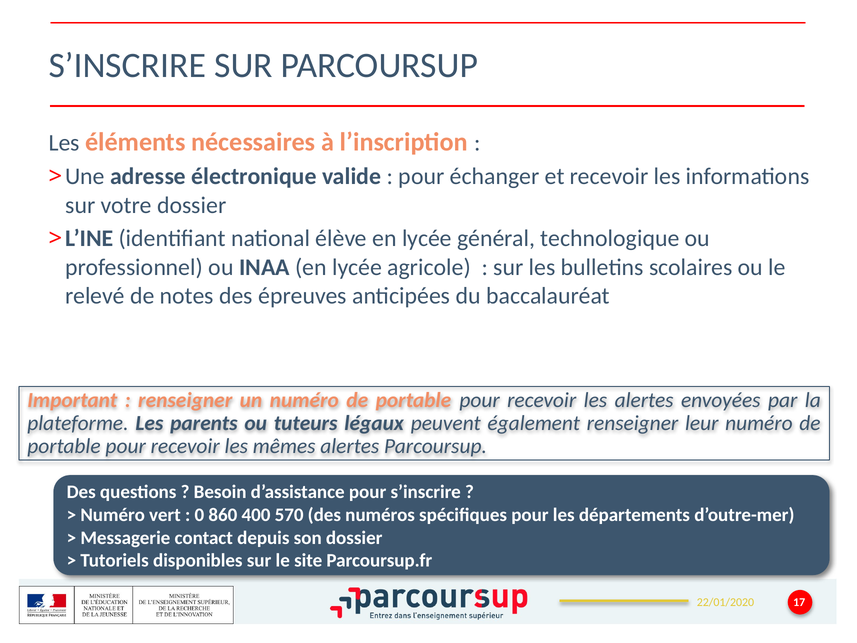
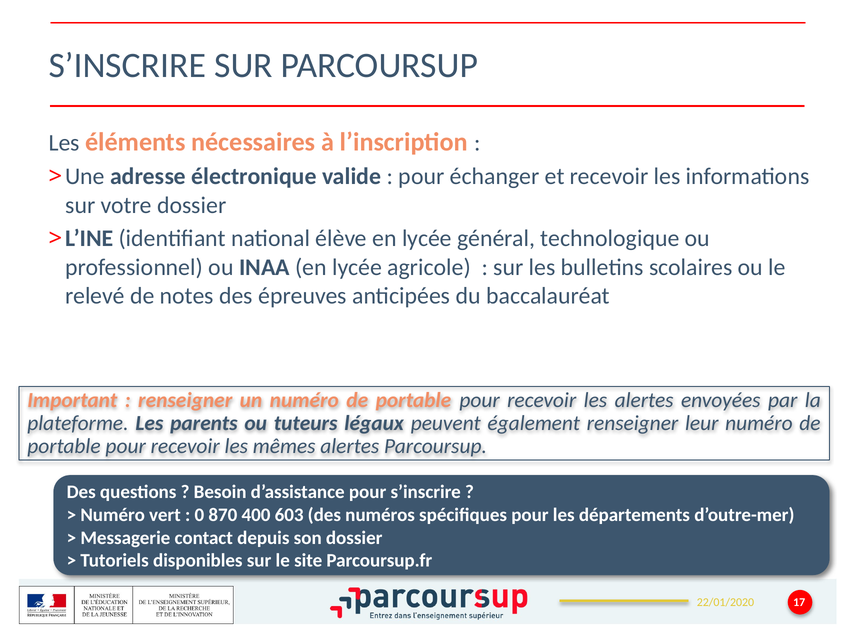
860: 860 -> 870 (223, 515)
570: 570 -> 603 (289, 515)
